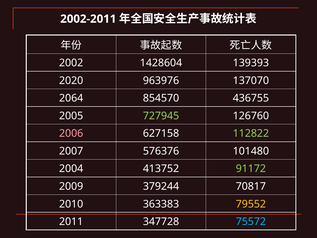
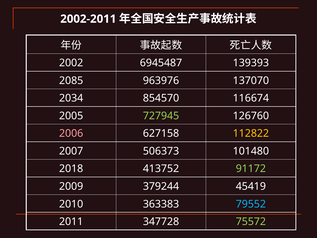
1428604: 1428604 -> 6945487 (161, 63)
2020: 2020 -> 2085 (71, 81)
2064: 2064 -> 2034 (71, 98)
436755: 436755 -> 116674 (251, 98)
112822 colour: light green -> yellow (251, 133)
576376: 576376 -> 506373 (161, 151)
2004: 2004 -> 2018 (71, 169)
70817: 70817 -> 45419 (251, 186)
79552 colour: yellow -> light blue (251, 204)
75572 colour: light blue -> light green (251, 221)
